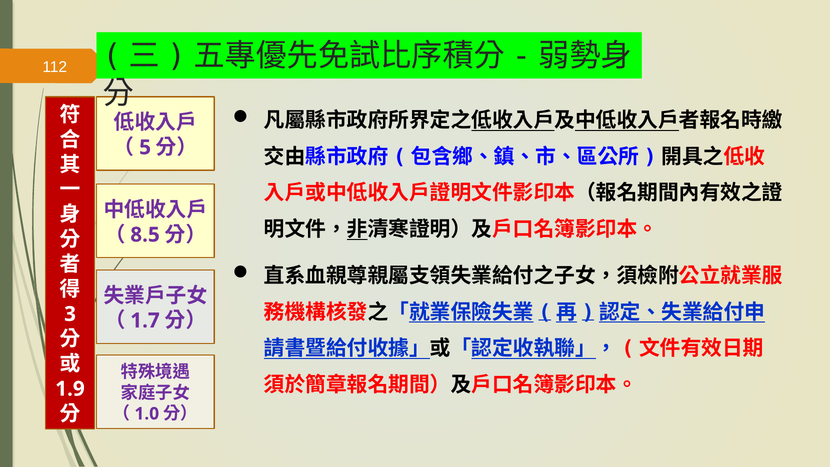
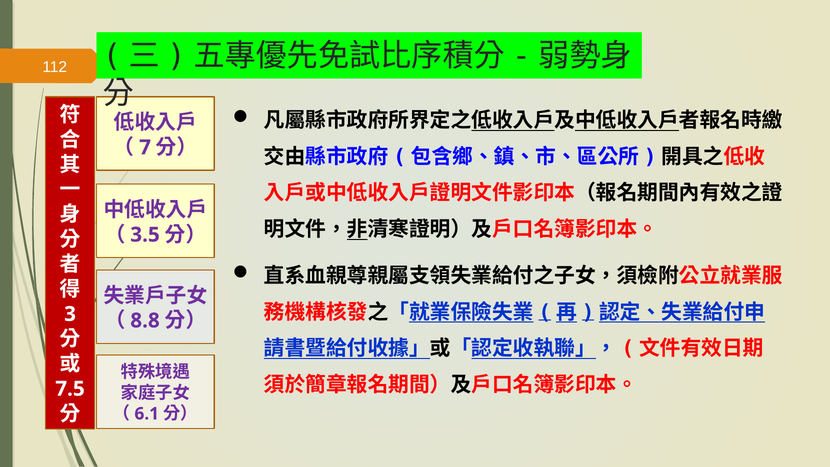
5: 5 -> 7 (145, 147)
8.5: 8.5 -> 3.5 (145, 235)
1.7: 1.7 -> 8.8 (145, 320)
1.9: 1.9 -> 7.5 (70, 389)
1.0: 1.0 -> 6.1 (147, 414)
